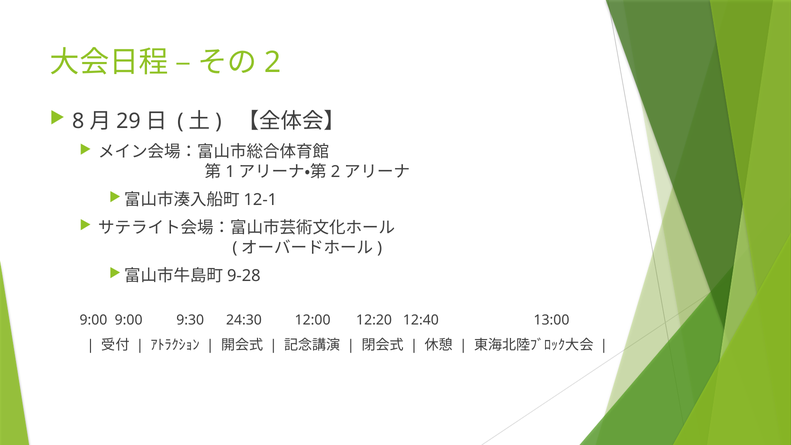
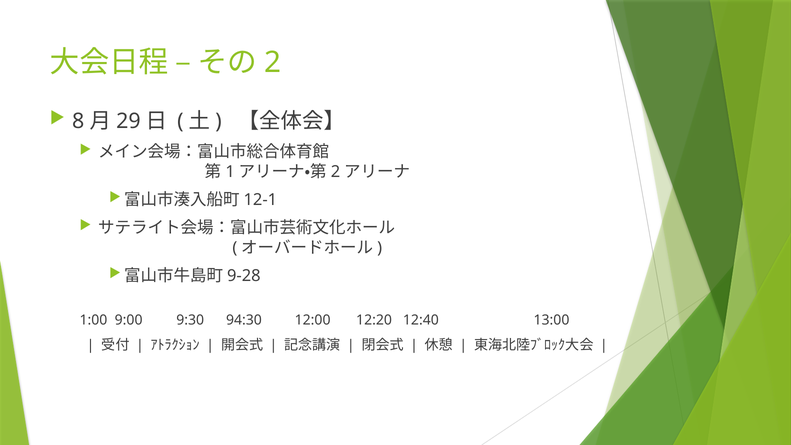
9:00: 9:00 -> 1:00 (93, 320)
24:30: 24:30 -> 94:30 (244, 320)
